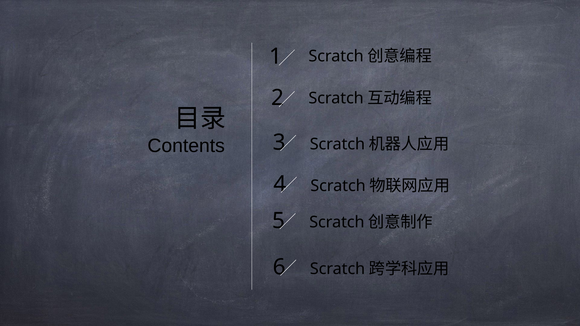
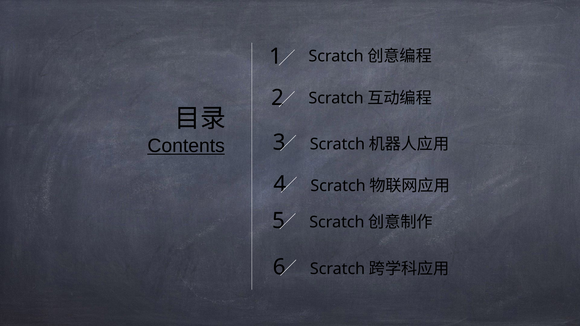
Contents underline: none -> present (186, 146)
